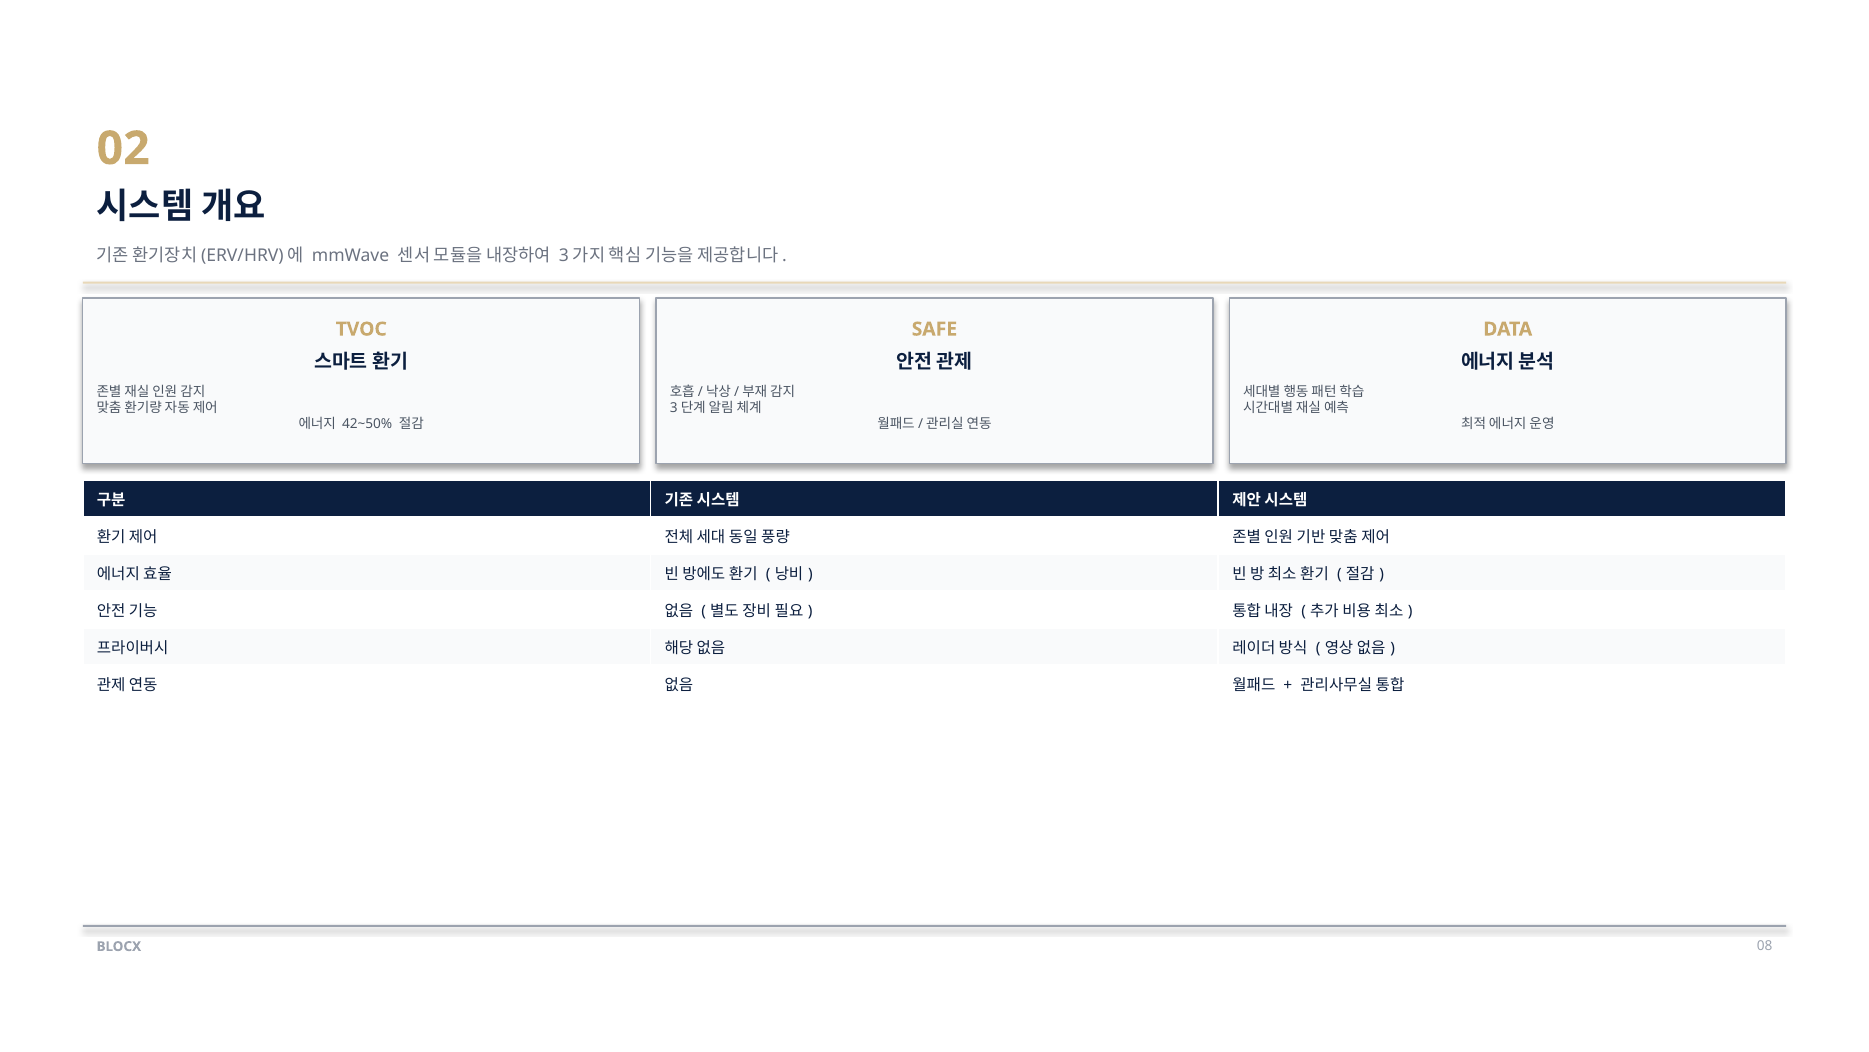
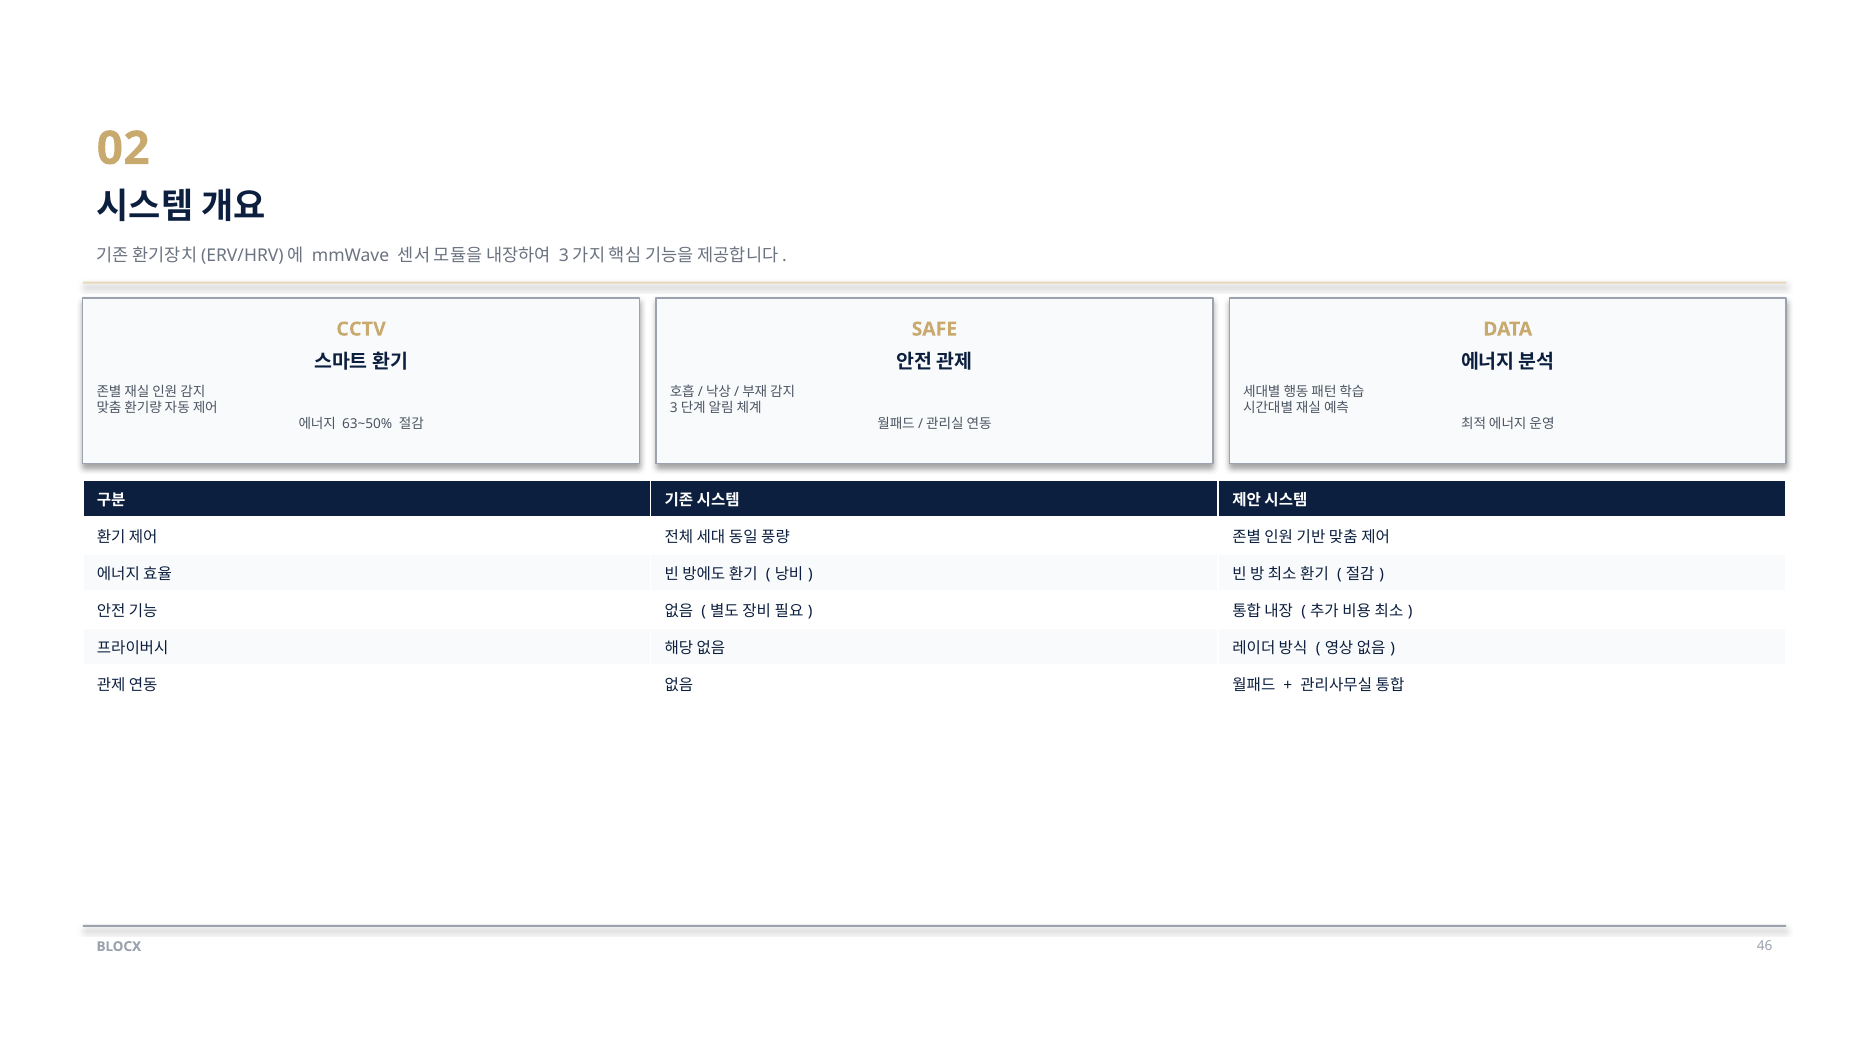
TVOC: TVOC -> CCTV (361, 329)
42~50%: 42~50% -> 63~50% (367, 424)
08: 08 -> 46 (1765, 946)
